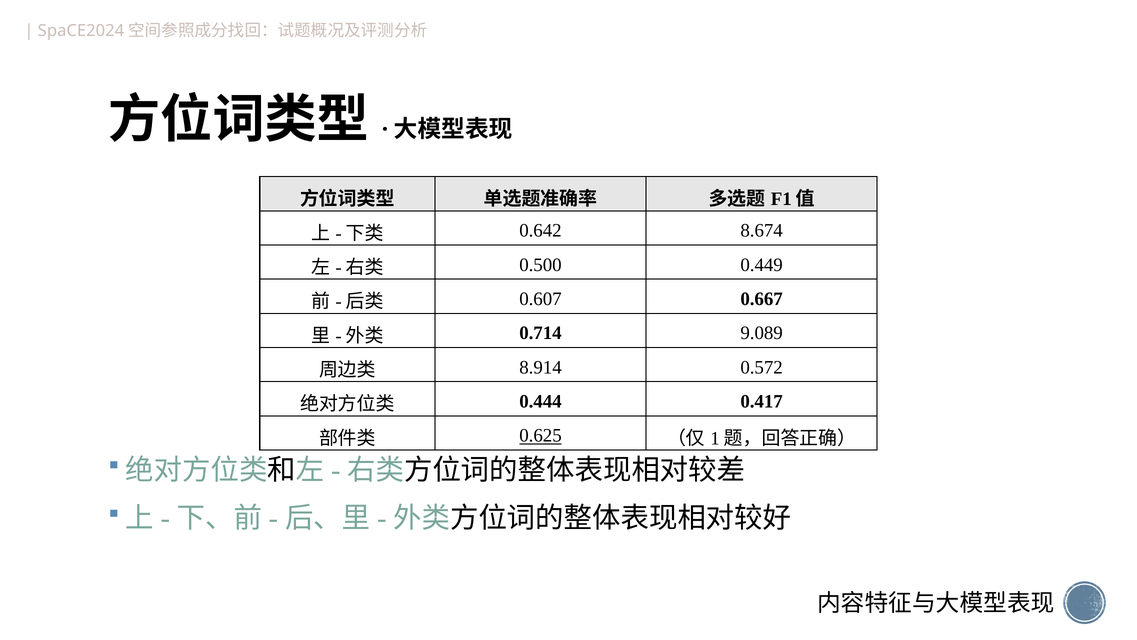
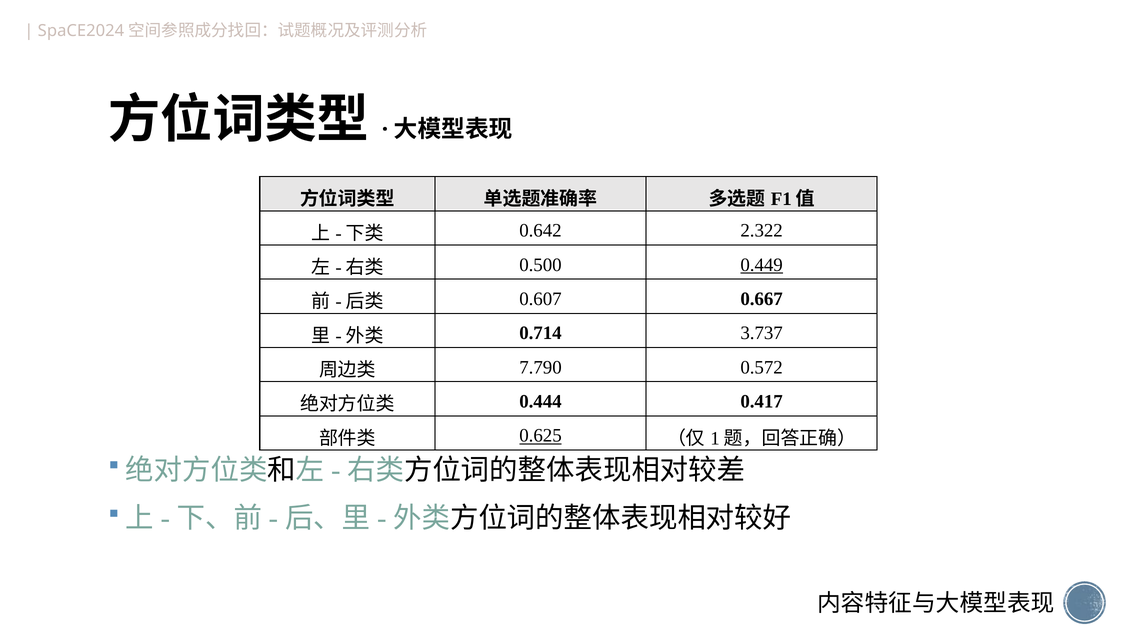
8.674: 8.674 -> 2.322 (762, 231)
0.449 underline: none -> present (762, 265)
9.089: 9.089 -> 3.737 (762, 333)
8.914: 8.914 -> 7.790 (541, 367)
